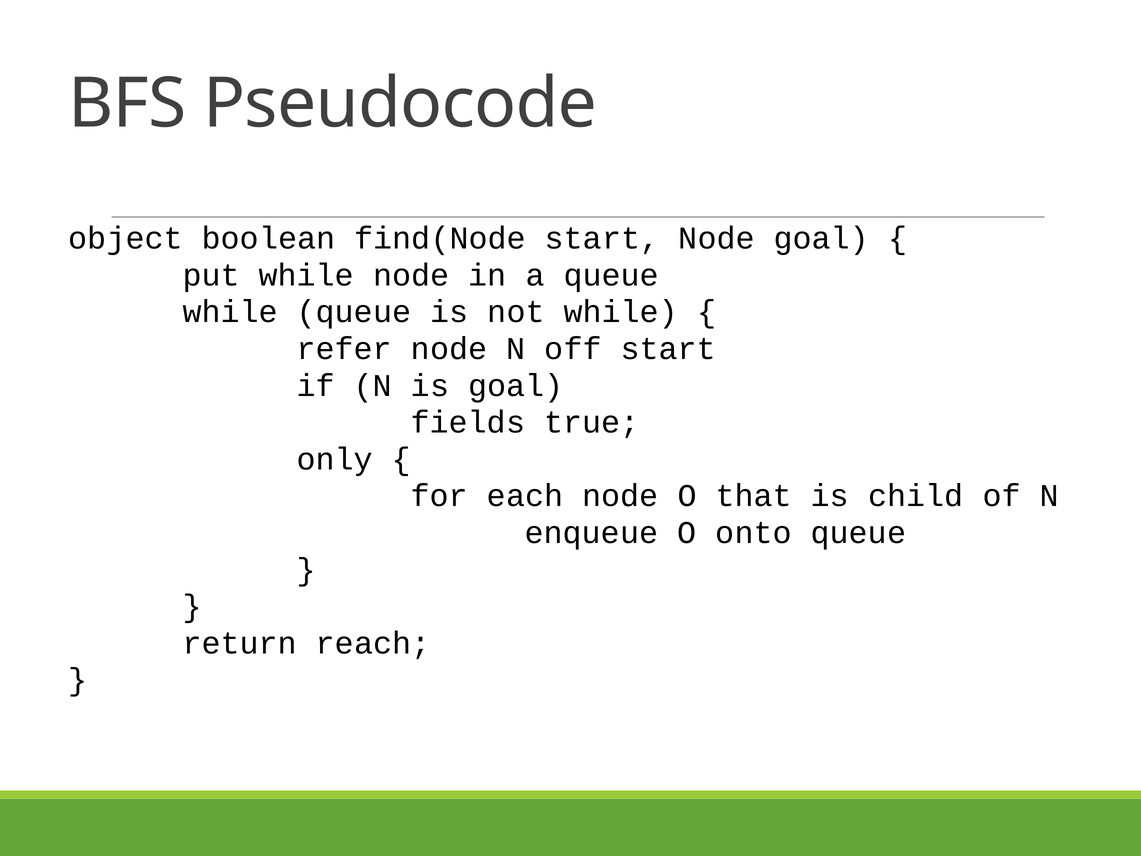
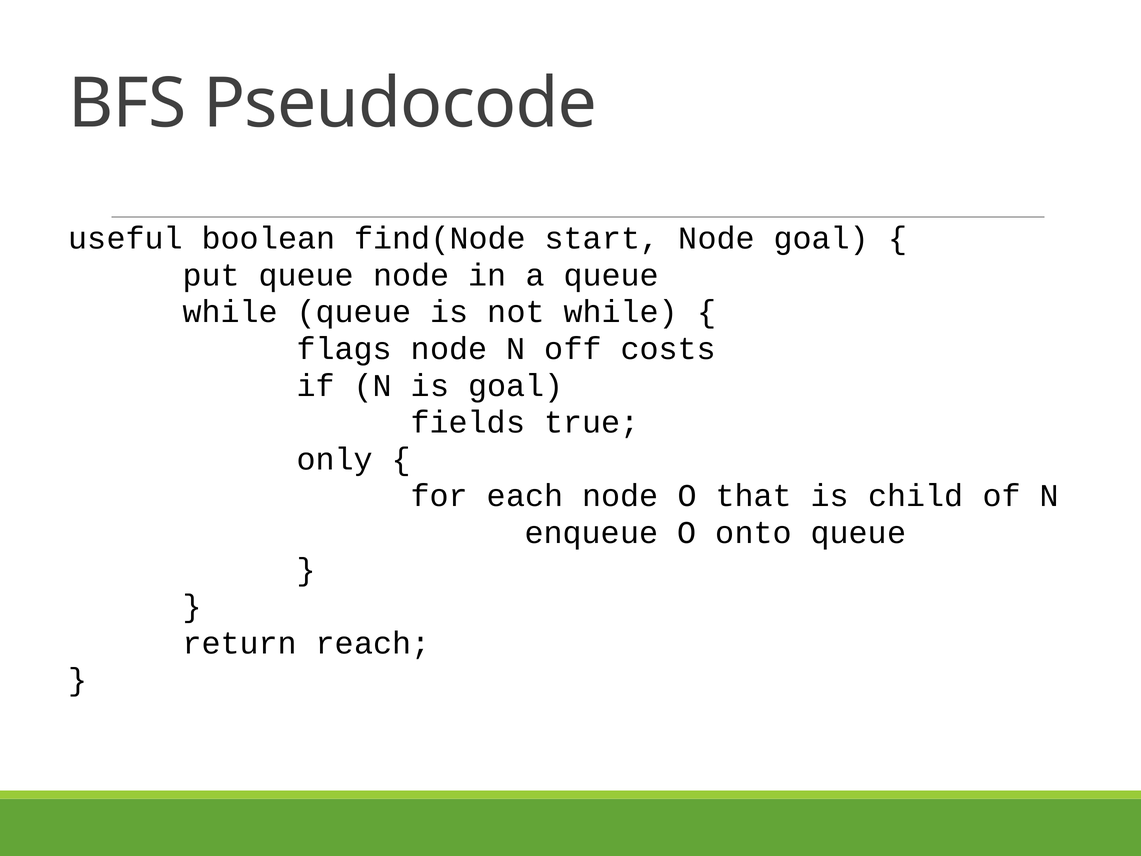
object: object -> useful (126, 238)
put while: while -> queue (306, 275)
refer: refer -> flags (344, 349)
off start: start -> costs (668, 349)
